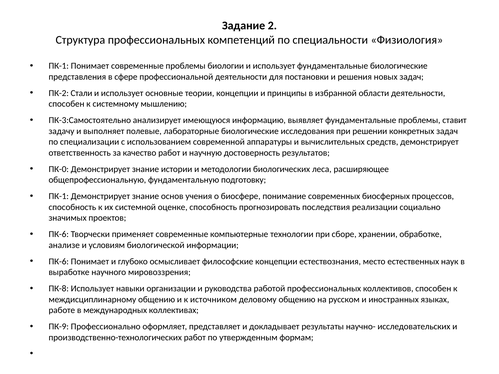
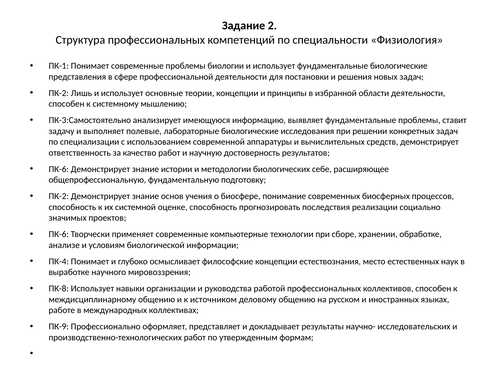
Стали: Стали -> Лишь (81, 93)
ПК-0: ПК-0 -> ПК-6 (59, 169)
леса: леса -> себе (322, 169)
ПК-1: ПК-1 -> ПК-2 (59, 196)
ПК-6: ПК-6 -> ПК-4 (59, 262)
